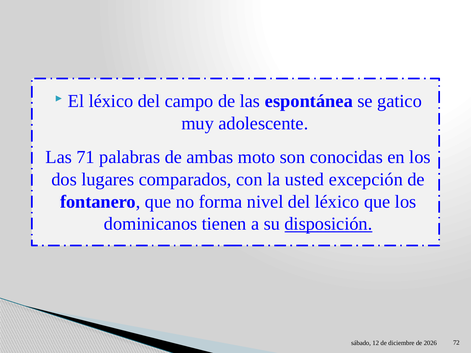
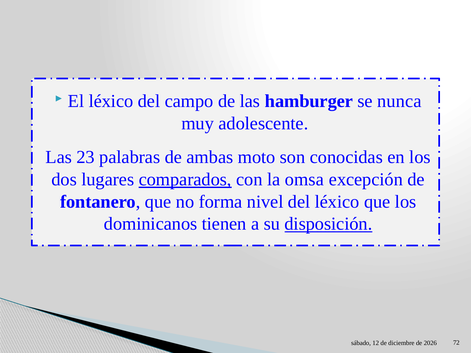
espontánea: espontánea -> hamburger (309, 101)
gatico: gatico -> nunca (399, 101)
71: 71 -> 23 (86, 157)
comparados underline: none -> present (185, 180)
usted: usted -> omsa (304, 180)
